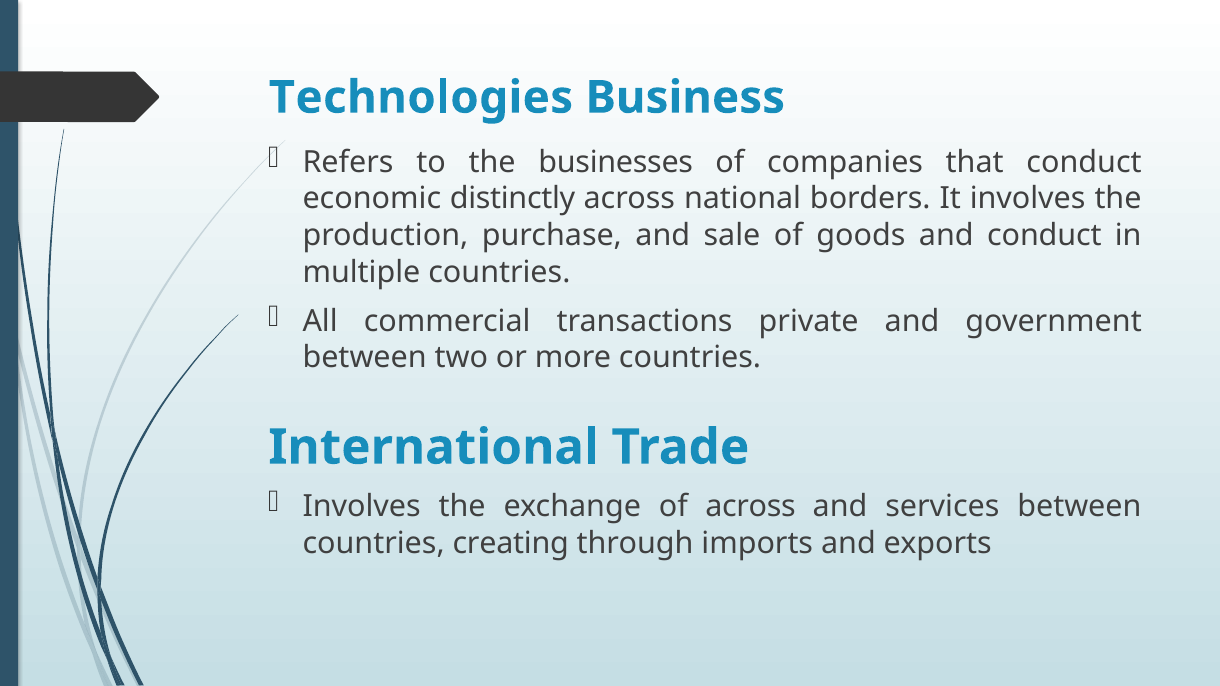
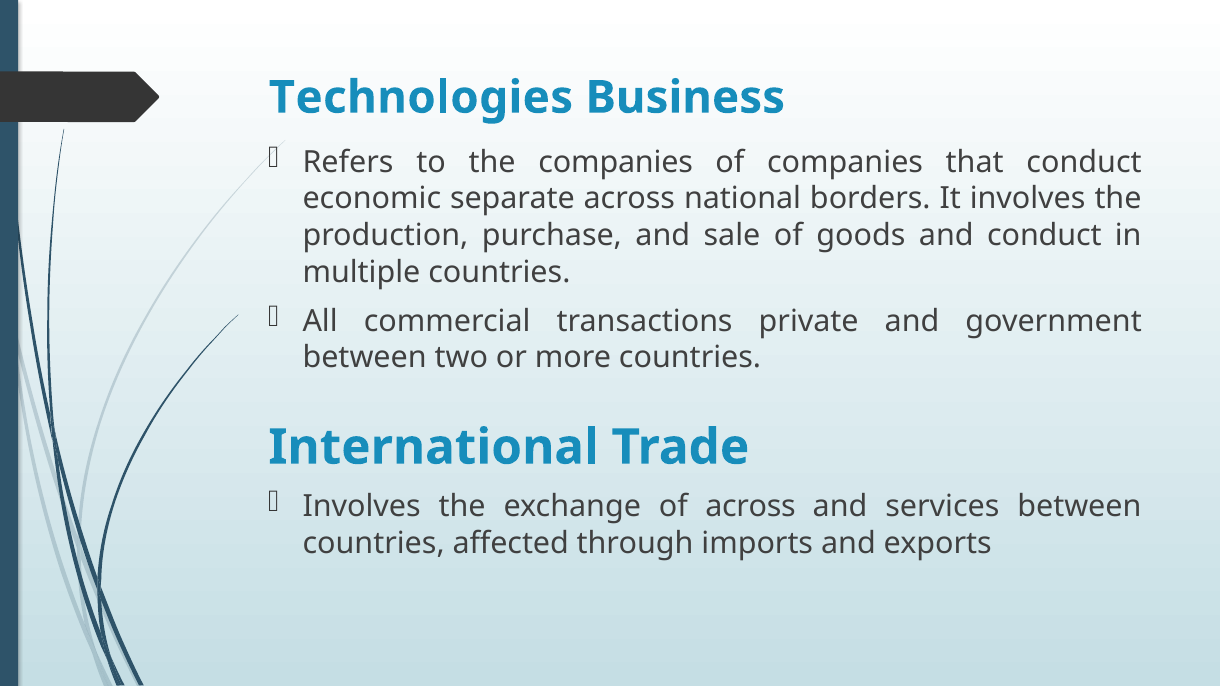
the businesses: businesses -> companies (616, 162)
distinctly: distinctly -> separate (512, 199)
creating: creating -> affected (511, 544)
